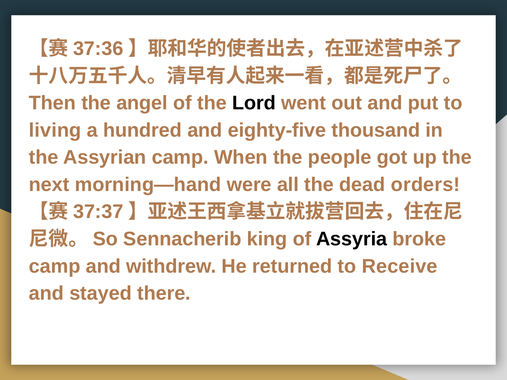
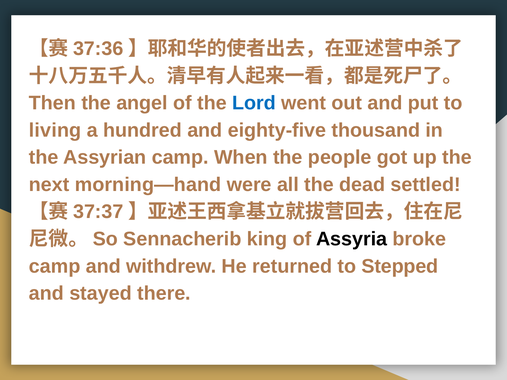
Lord colour: black -> blue (254, 103)
orders: orders -> settled (426, 185)
Receive: Receive -> Stepped (400, 266)
